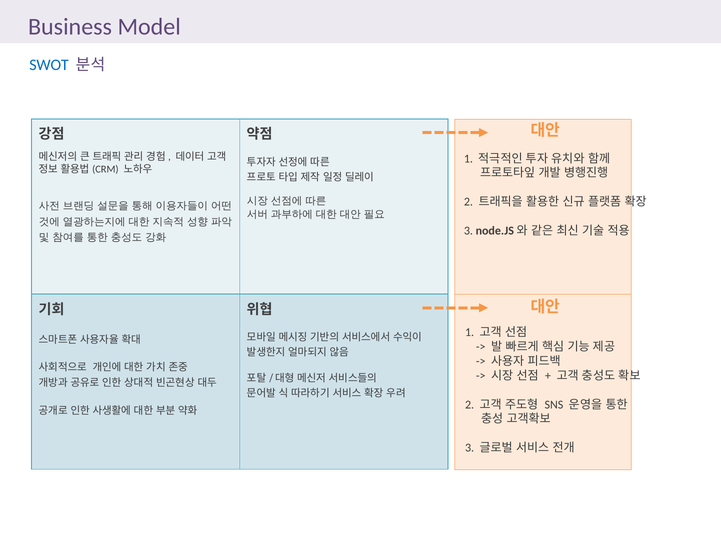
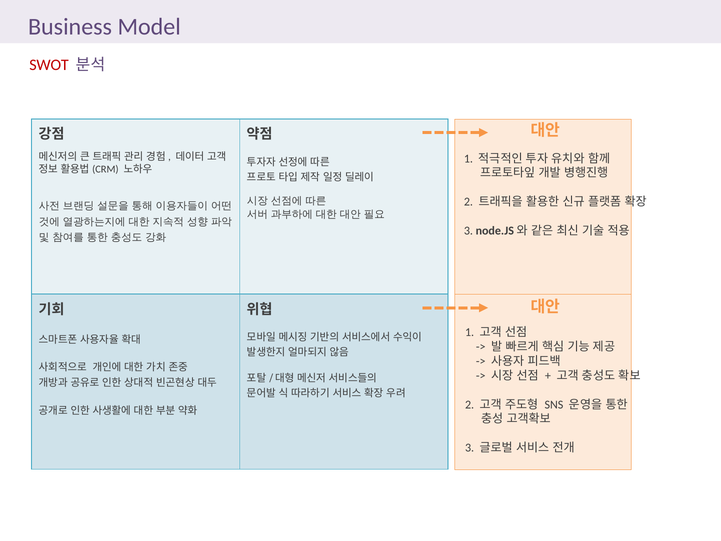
SWOT colour: blue -> red (49, 65)
